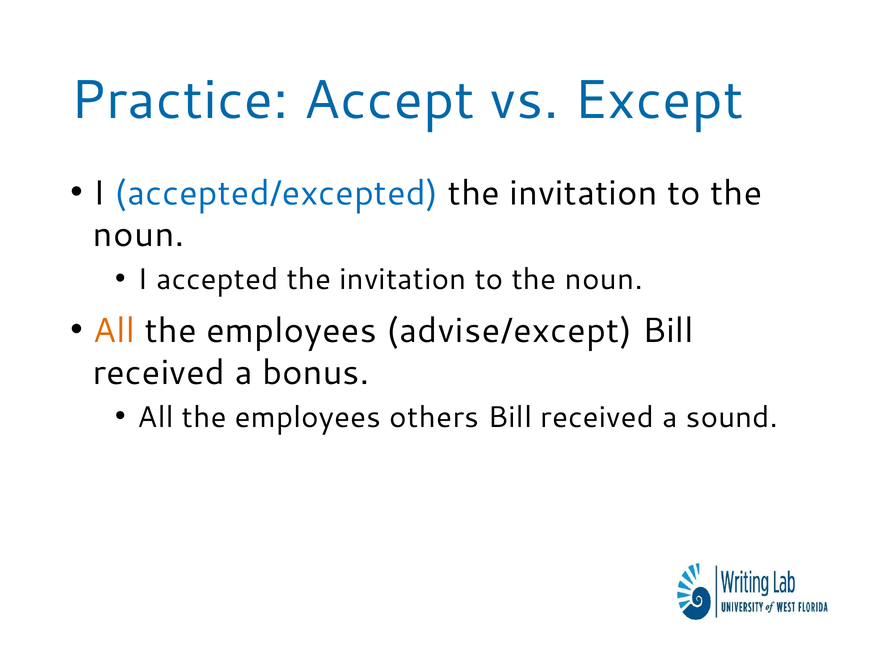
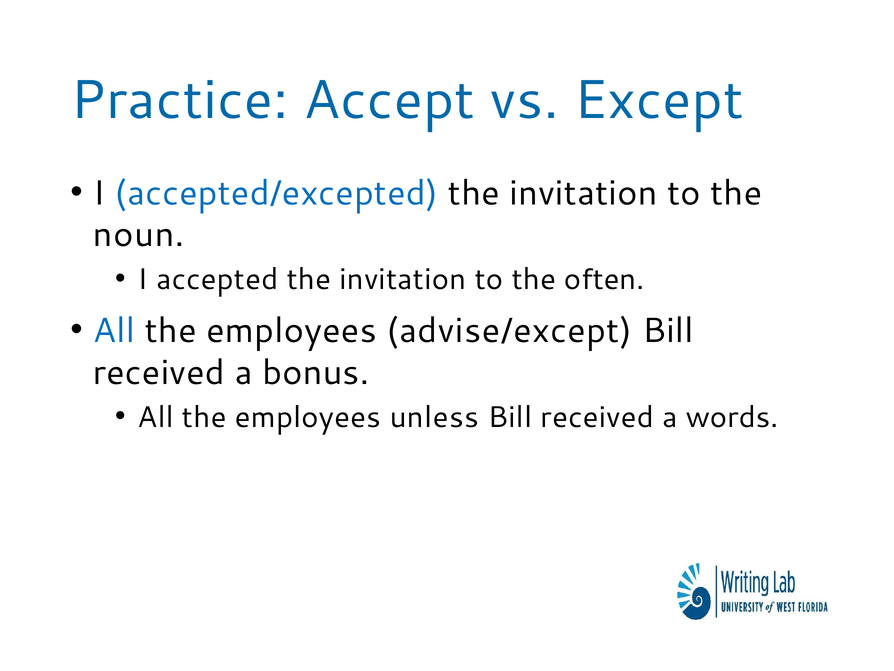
noun: noun -> often (604, 279)
All colour: orange -> blue (114, 331)
others: others -> unless (434, 417)
sound: sound -> words (732, 417)
